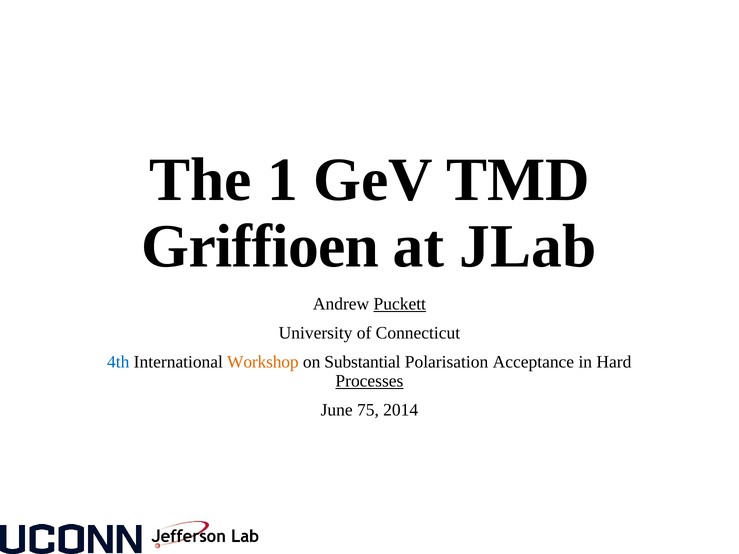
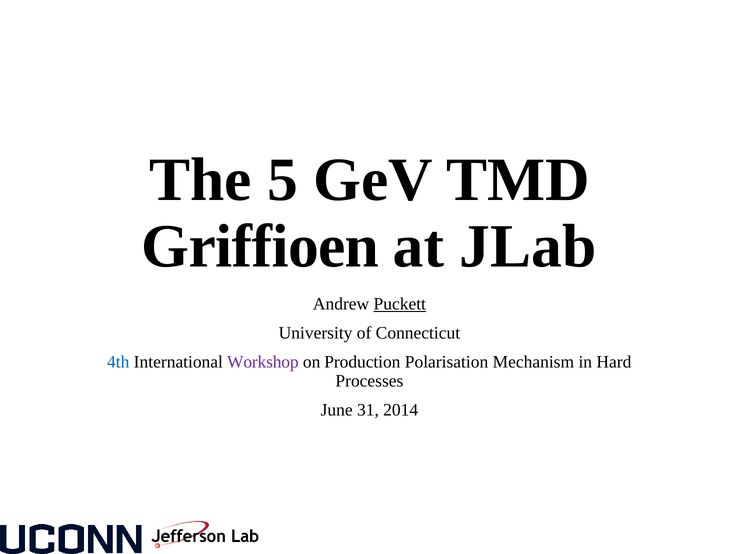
1: 1 -> 5 (282, 180)
Workshop colour: orange -> purple (263, 362)
Substantial: Substantial -> Production (362, 362)
Acceptance: Acceptance -> Mechanism (533, 362)
Processes underline: present -> none (369, 381)
75: 75 -> 31 (368, 410)
